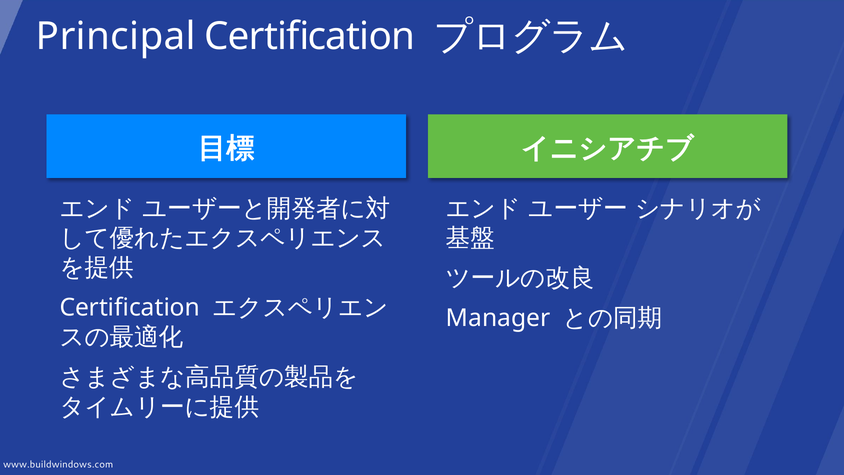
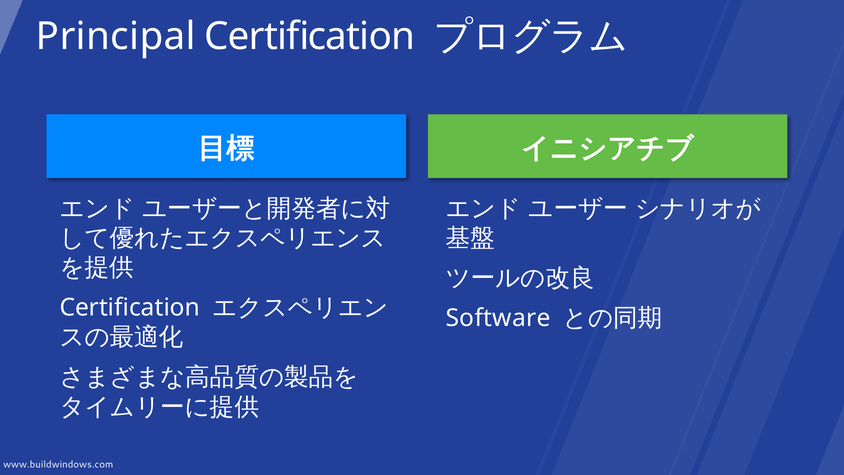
Manager: Manager -> Software (498, 318)
